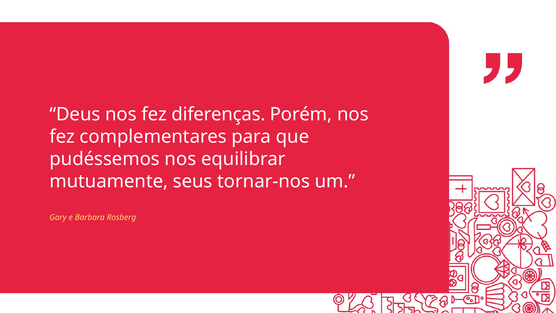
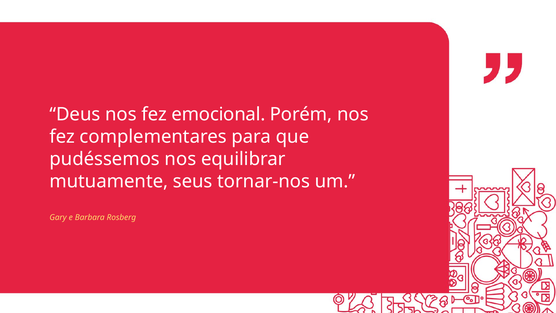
diferenças: diferenças -> emocional (218, 114)
